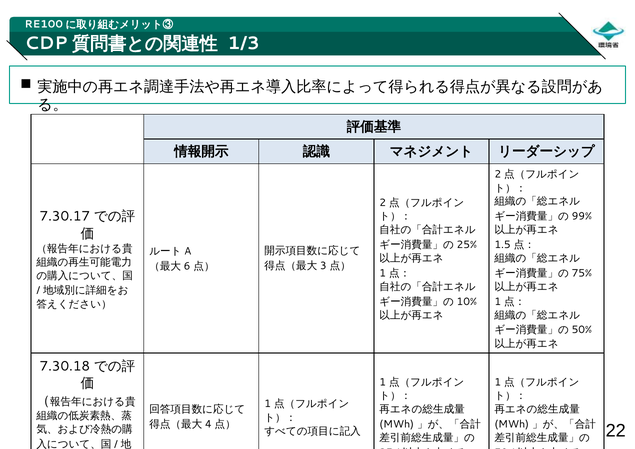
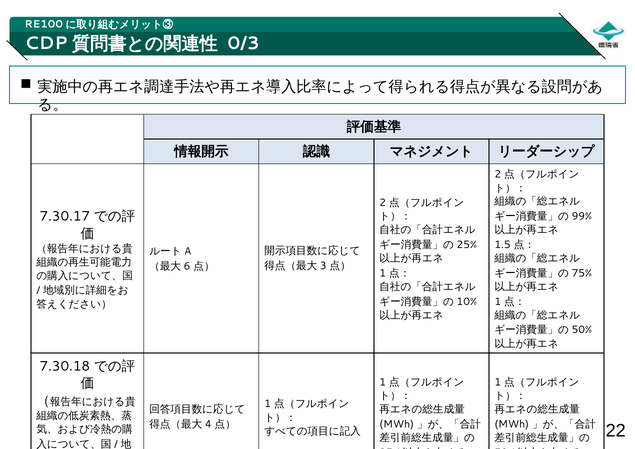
1/3: 1/3 -> 0/3 (244, 44)
